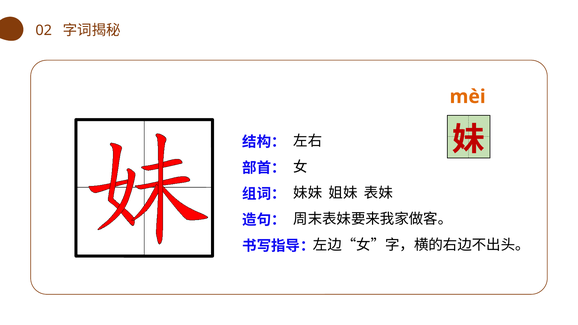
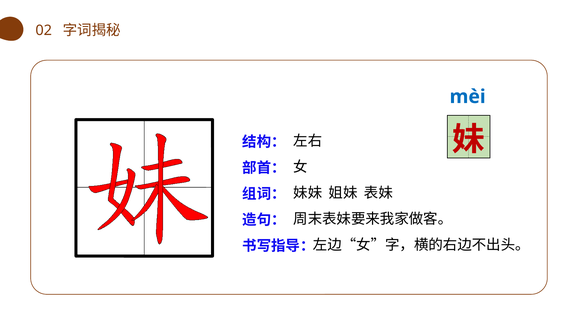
mèi colour: orange -> blue (468, 97)
